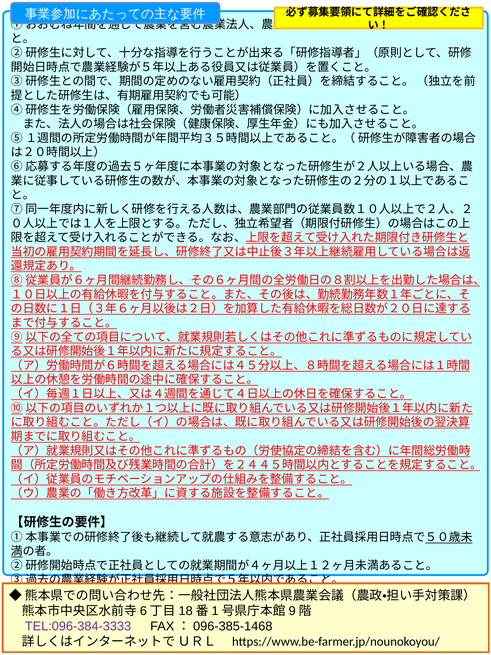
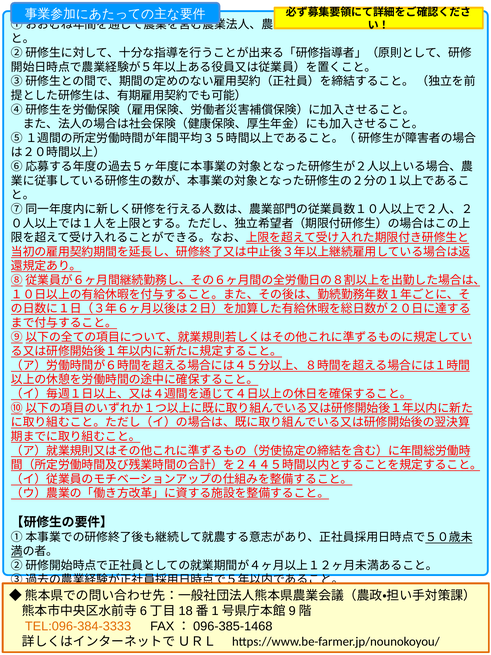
TEL:096-384-3333 colour: purple -> orange (78, 626)
